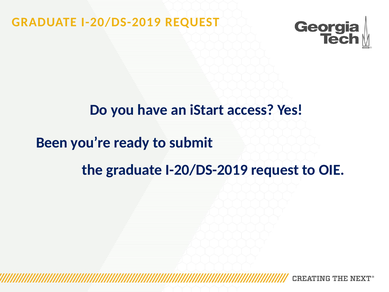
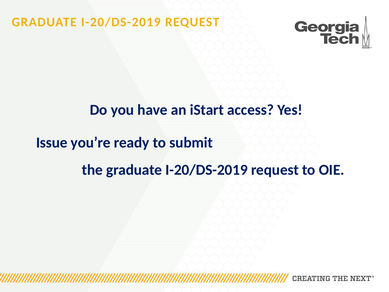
Been: Been -> Issue (52, 142)
